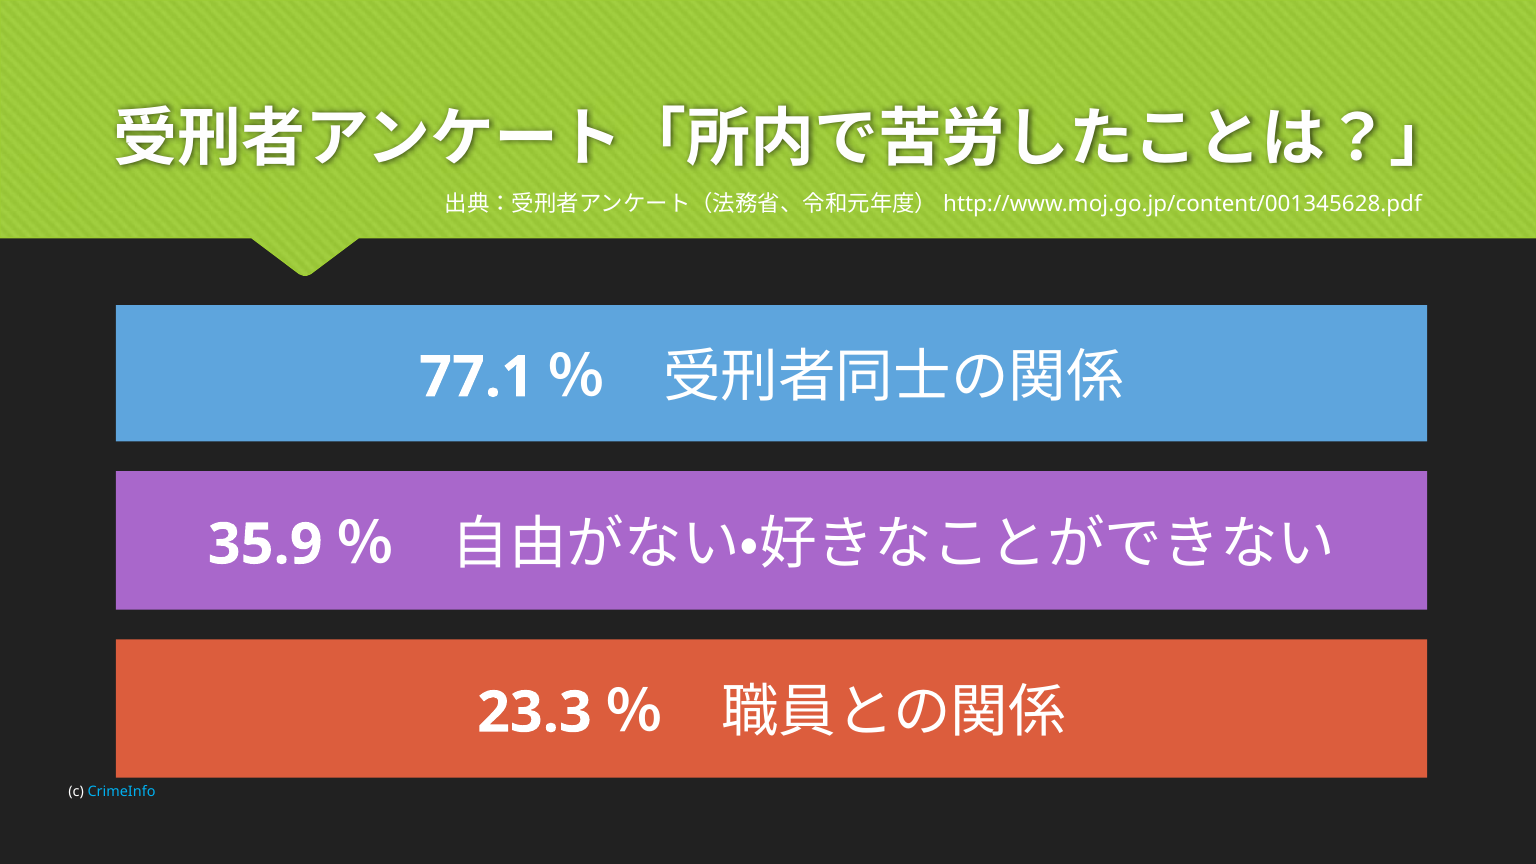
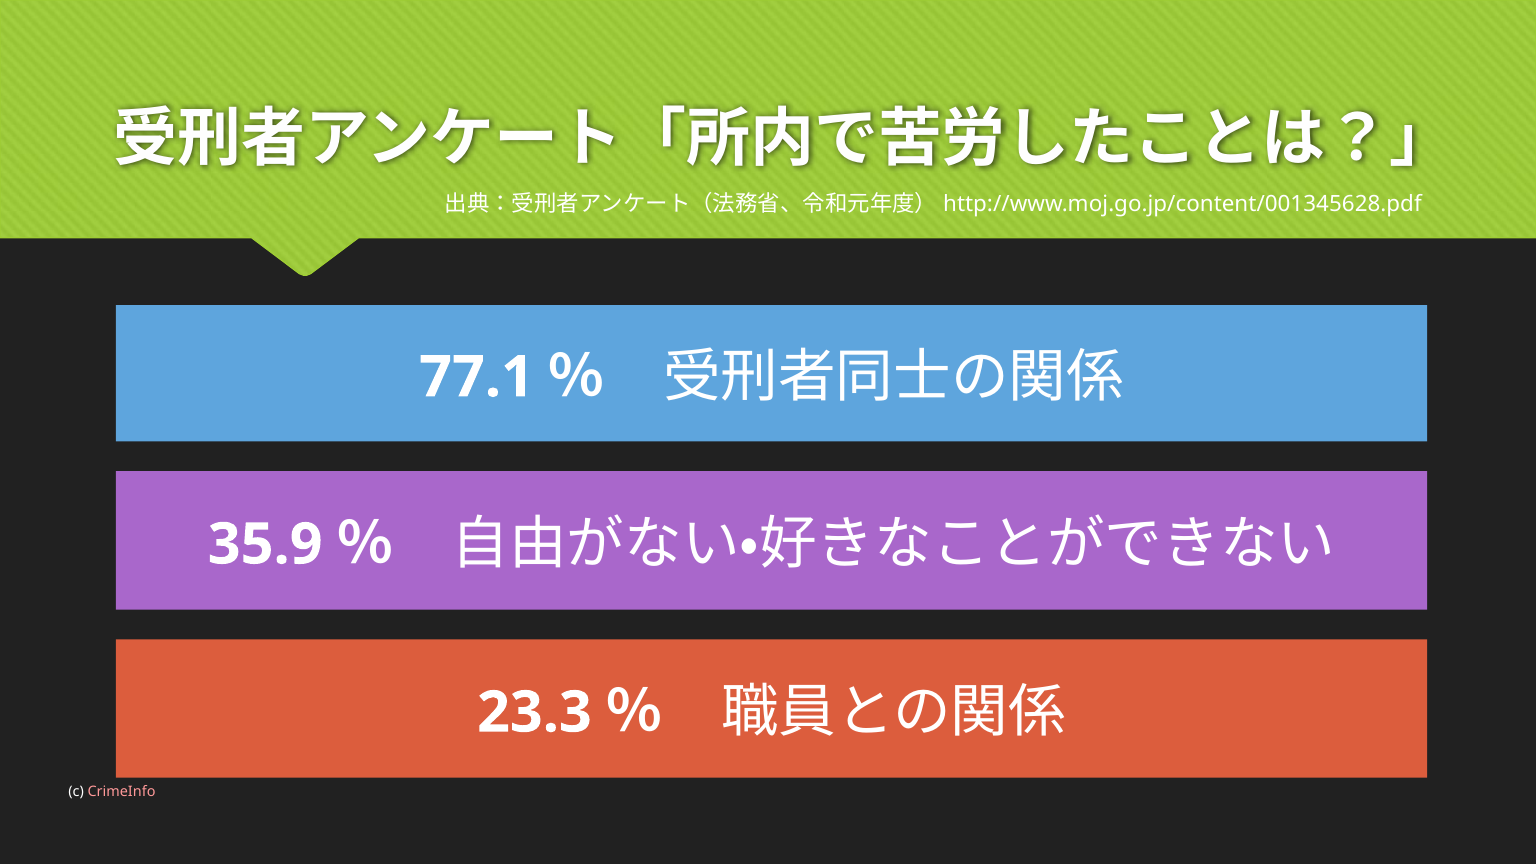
CrimeInfo colour: light blue -> pink (122, 791)
